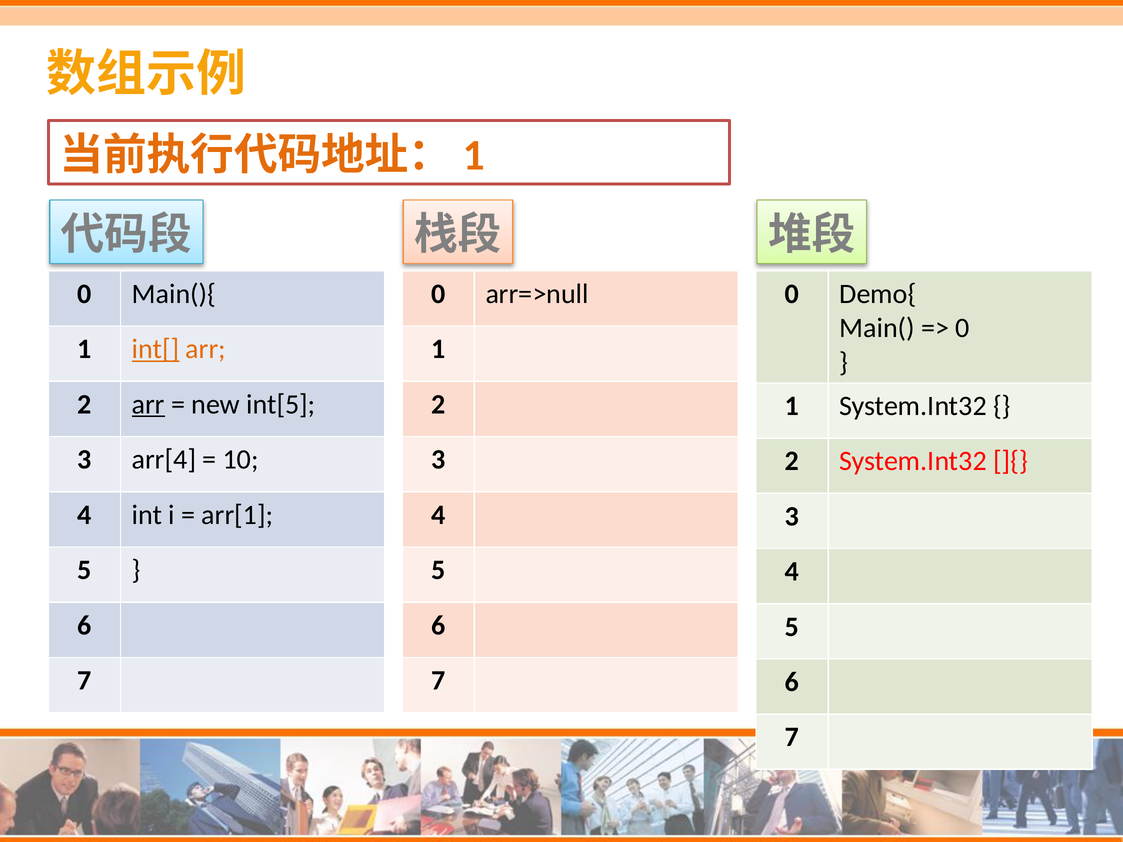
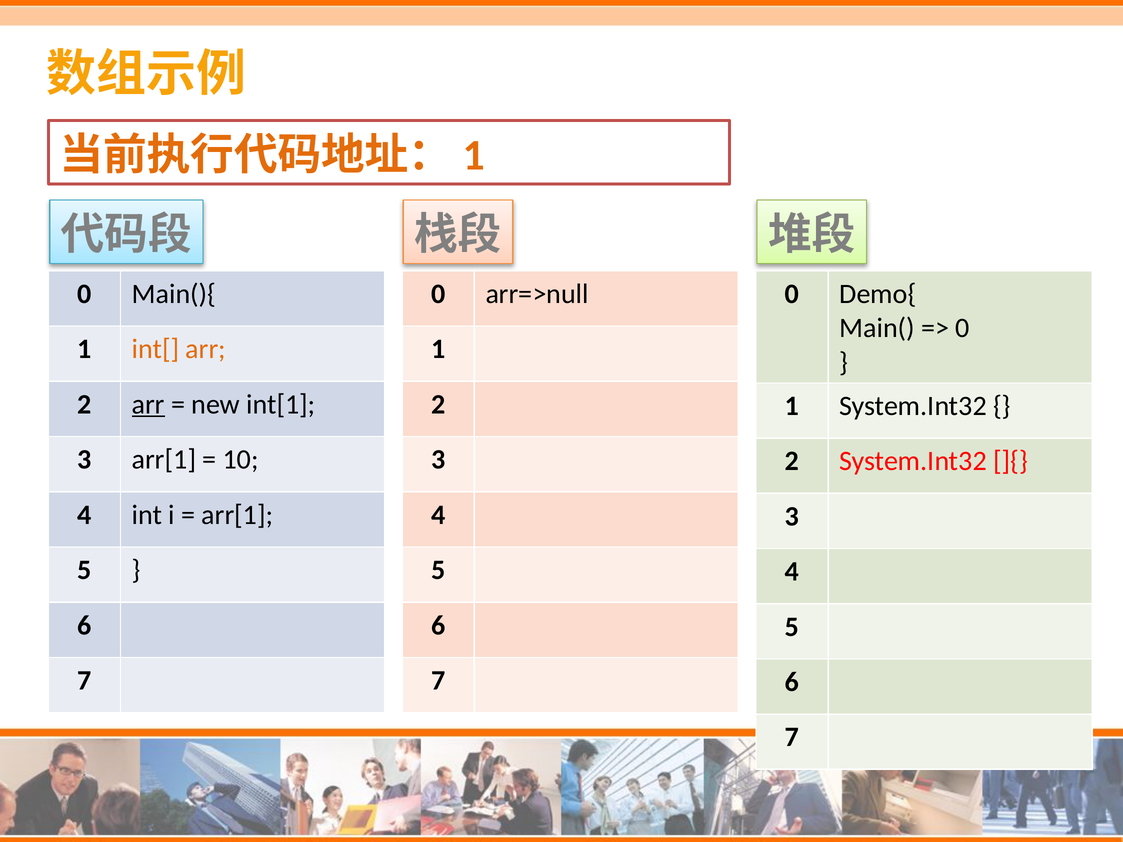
int[ underline: present -> none (156, 349)
int[5: int[5 -> int[1 (281, 404)
3 arr[4: arr[4 -> arr[1 (164, 460)
